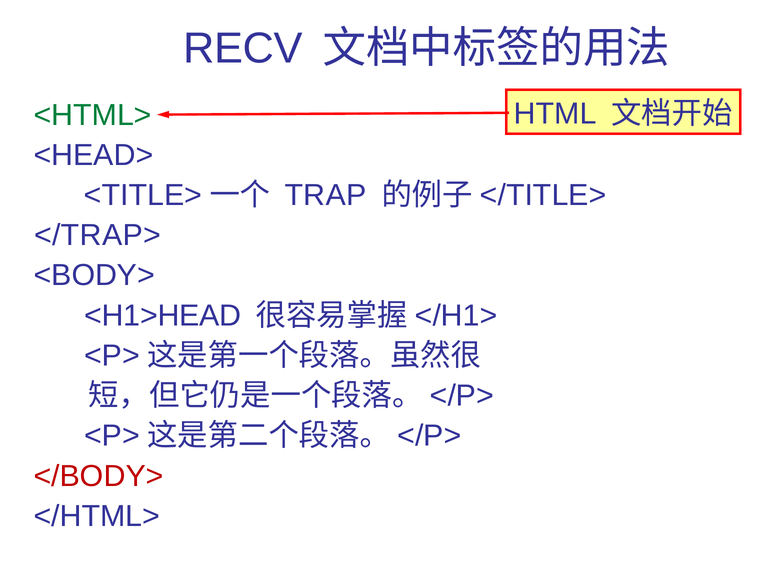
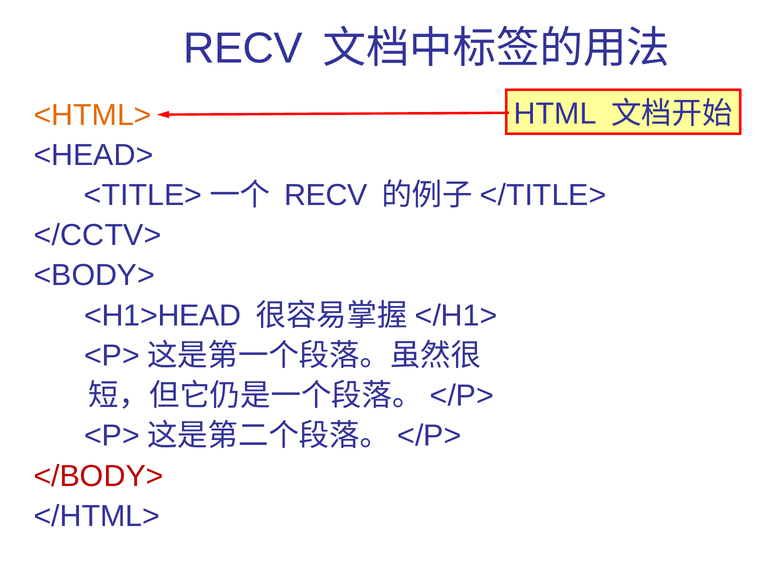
<HTML> colour: green -> orange (93, 115)
TRAP: TRAP -> RECV (326, 195)
</TRAP>: </TRAP> -> </CCTV> (98, 236)
